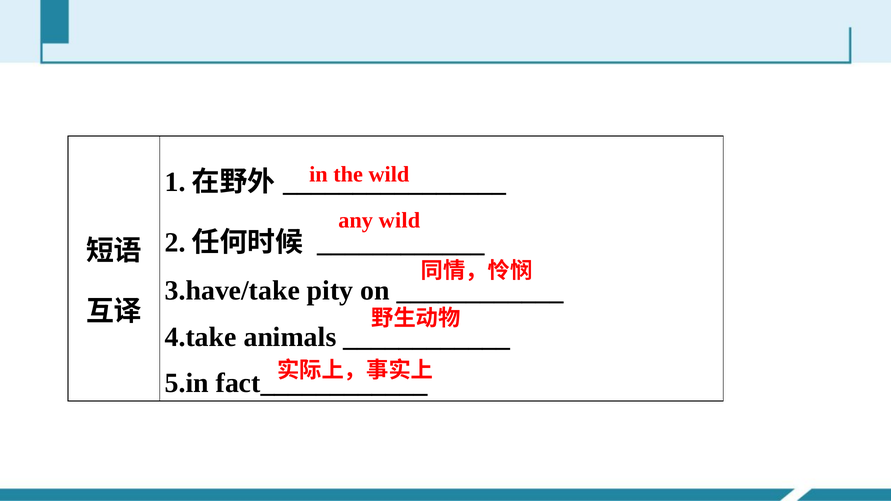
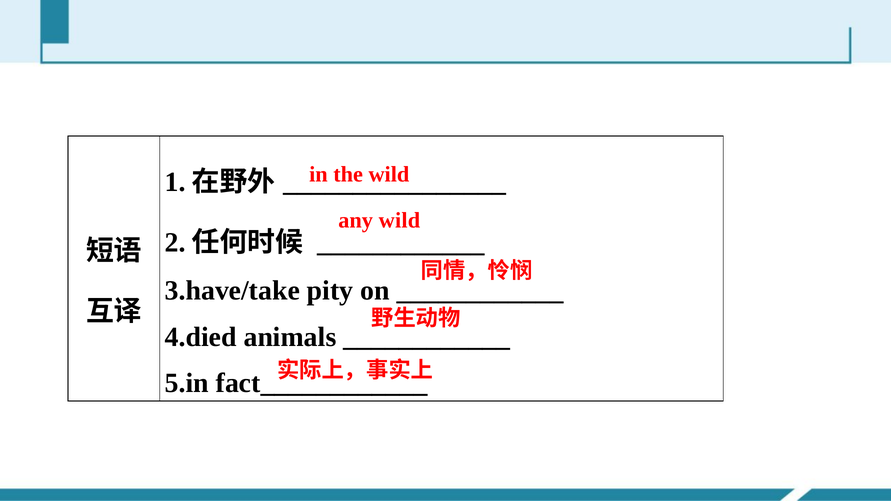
4.take: 4.take -> 4.died (201, 337)
